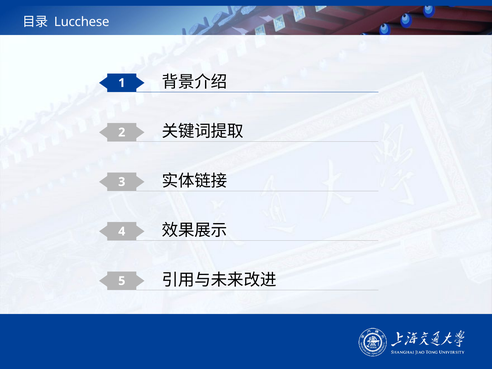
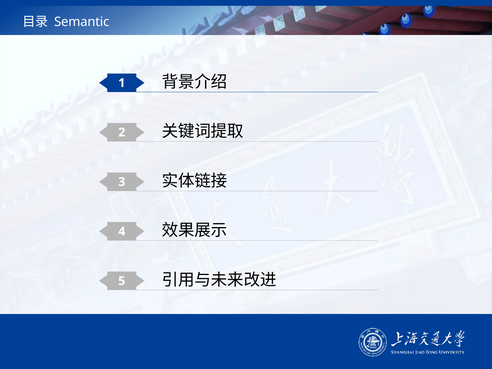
Lucchese: Lucchese -> Semantic (82, 22)
